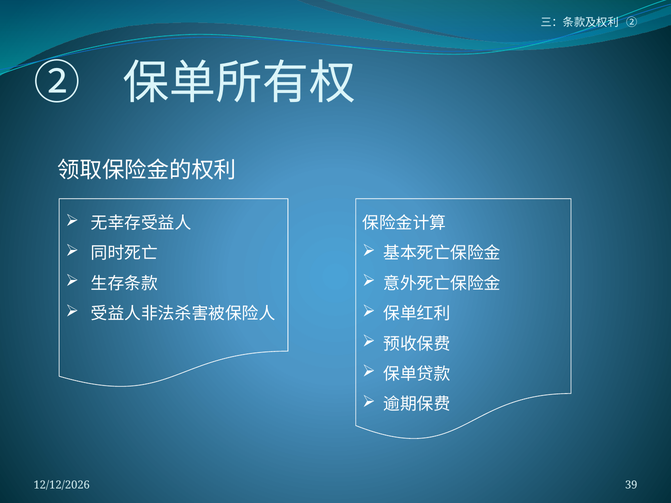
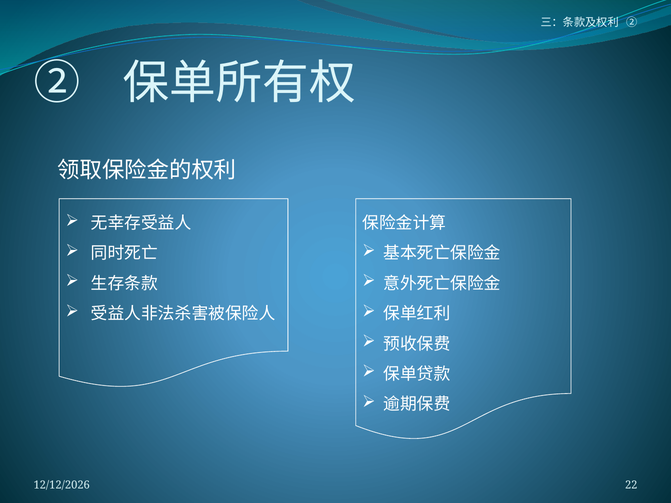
39: 39 -> 22 (631, 485)
